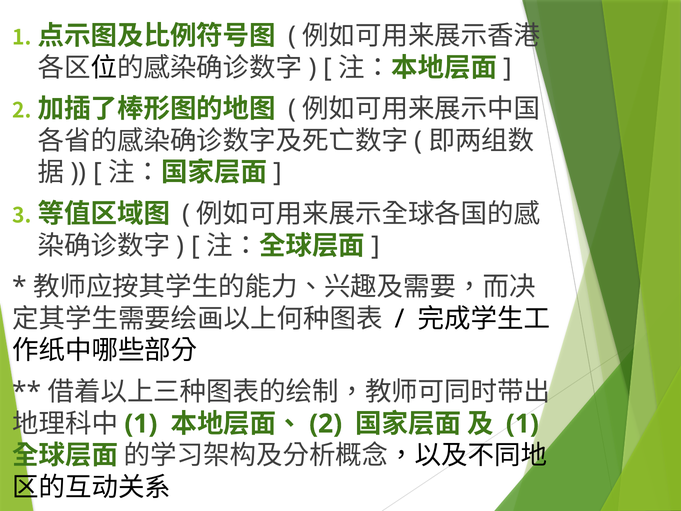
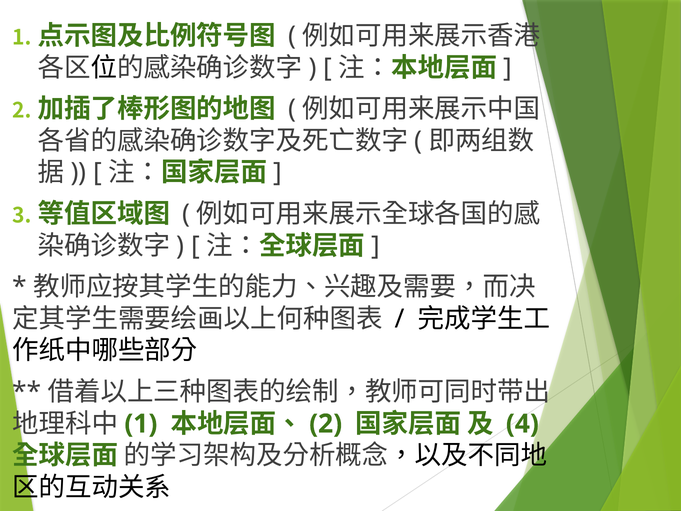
1: 1 -> 4 (522, 424)
